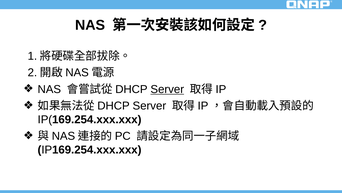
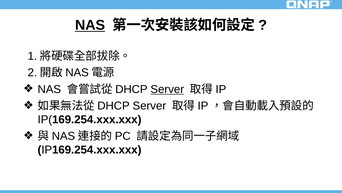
NAS underline: none -> present (90, 25)
